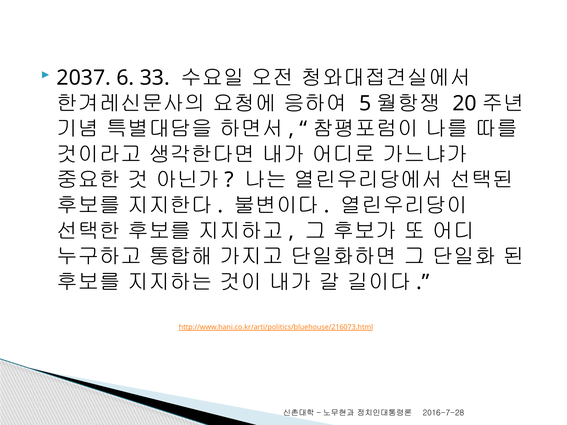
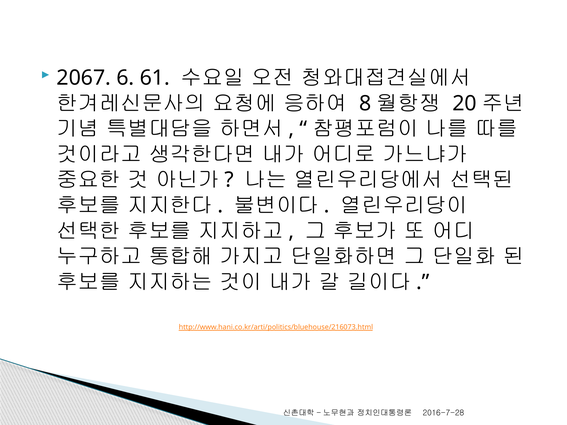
2037: 2037 -> 2067 (84, 78)
33: 33 -> 61 (155, 78)
5: 5 -> 8 (365, 103)
